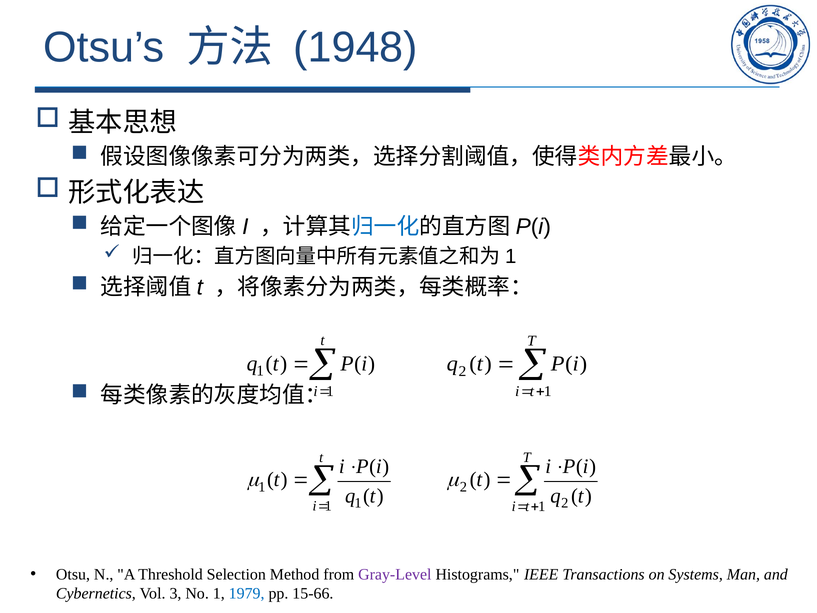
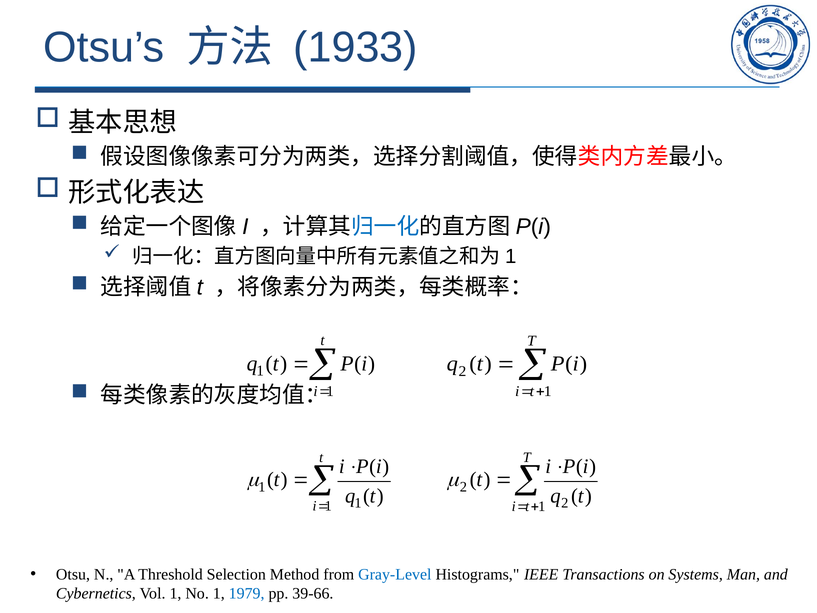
1948: 1948 -> 1933 (356, 48)
Gray-Level colour: purple -> blue (395, 574)
Vol 3: 3 -> 1 (175, 593)
15-66: 15-66 -> 39-66 (313, 593)
